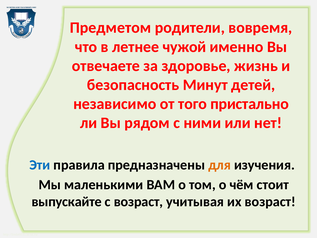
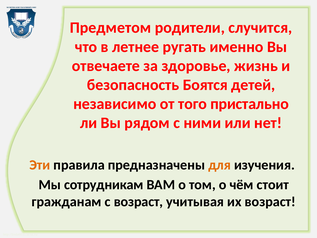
вовремя: вовремя -> случится (260, 28)
чужой: чужой -> ругать (184, 47)
Минут: Минут -> Боятся (205, 85)
Эти colour: blue -> orange (40, 165)
маленькими: маленькими -> сотрудникам (104, 185)
выпускайте: выпускайте -> гражданам (67, 202)
